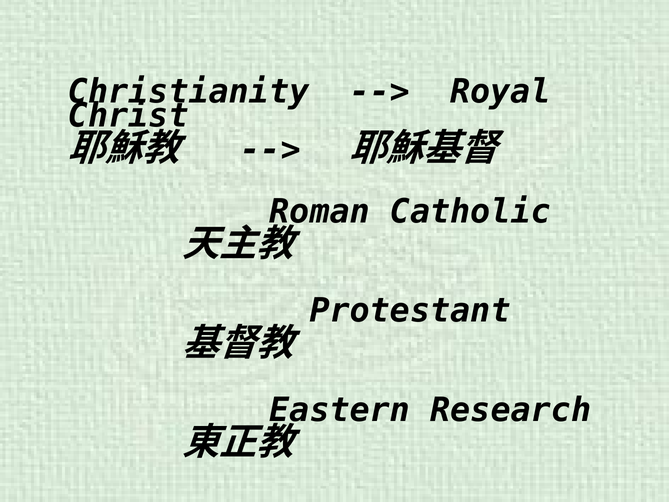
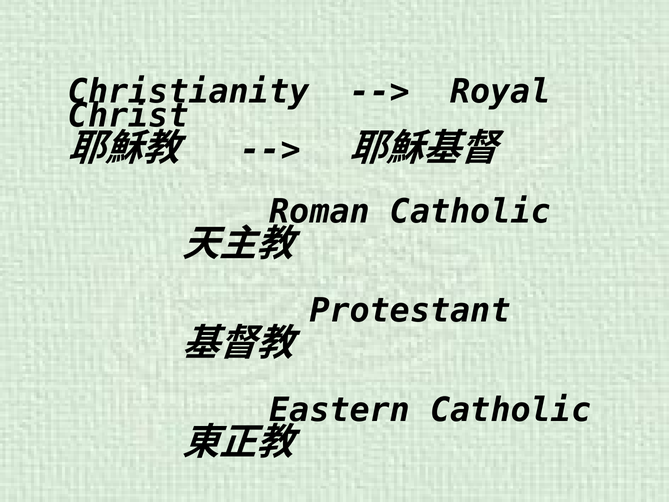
Eastern Research: Research -> Catholic (511, 410)
